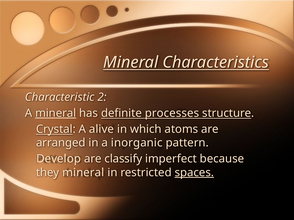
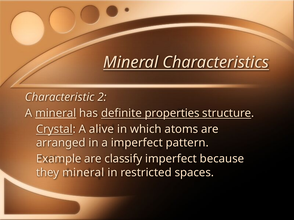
processes: processes -> properties (172, 113)
a inorganic: inorganic -> imperfect (137, 143)
Develop: Develop -> Example (59, 159)
spaces underline: present -> none (194, 173)
